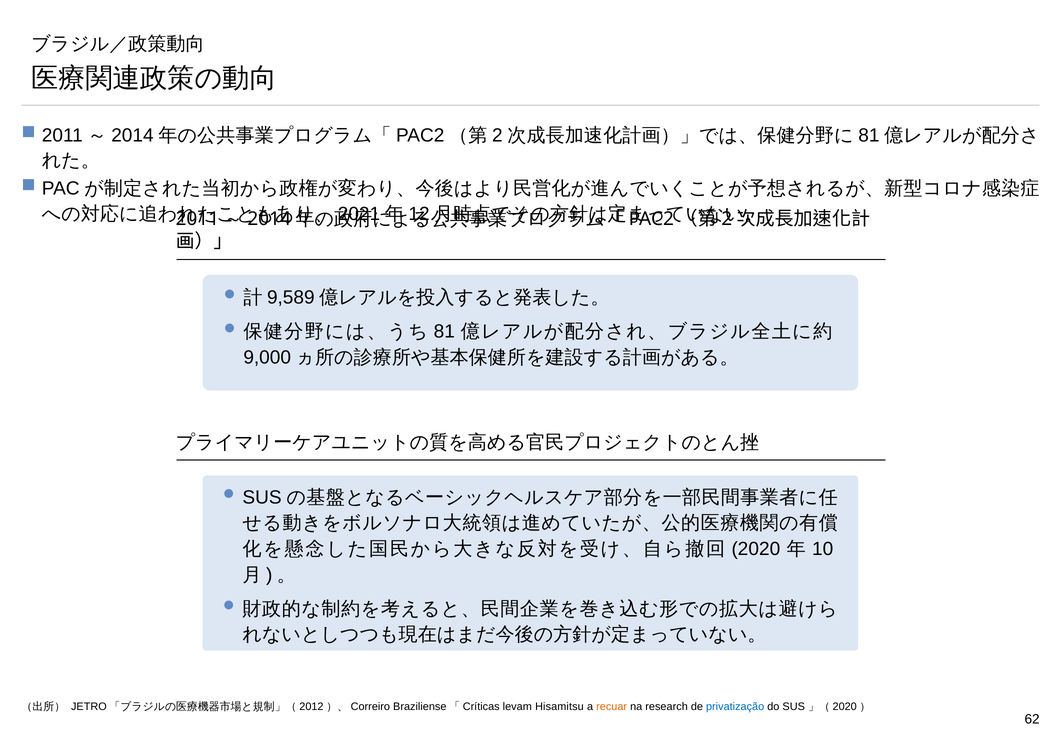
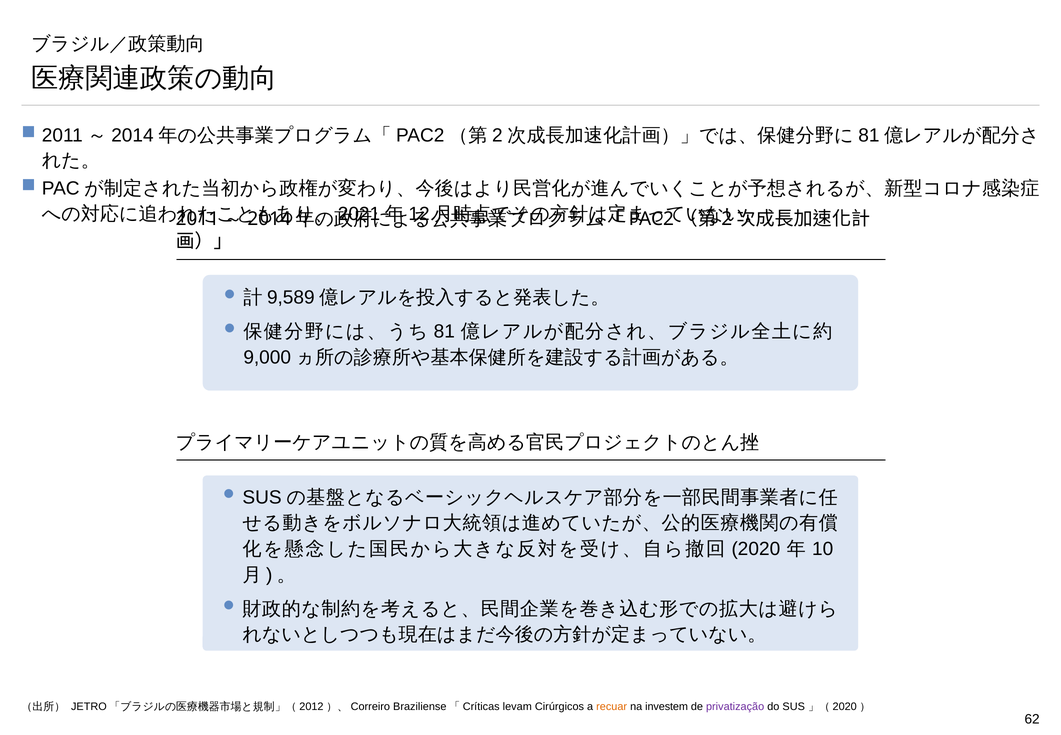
Hisamitsu: Hisamitsu -> Cirúrgicos (559, 706)
research: research -> investem (667, 706)
privatização colour: blue -> purple (735, 706)
